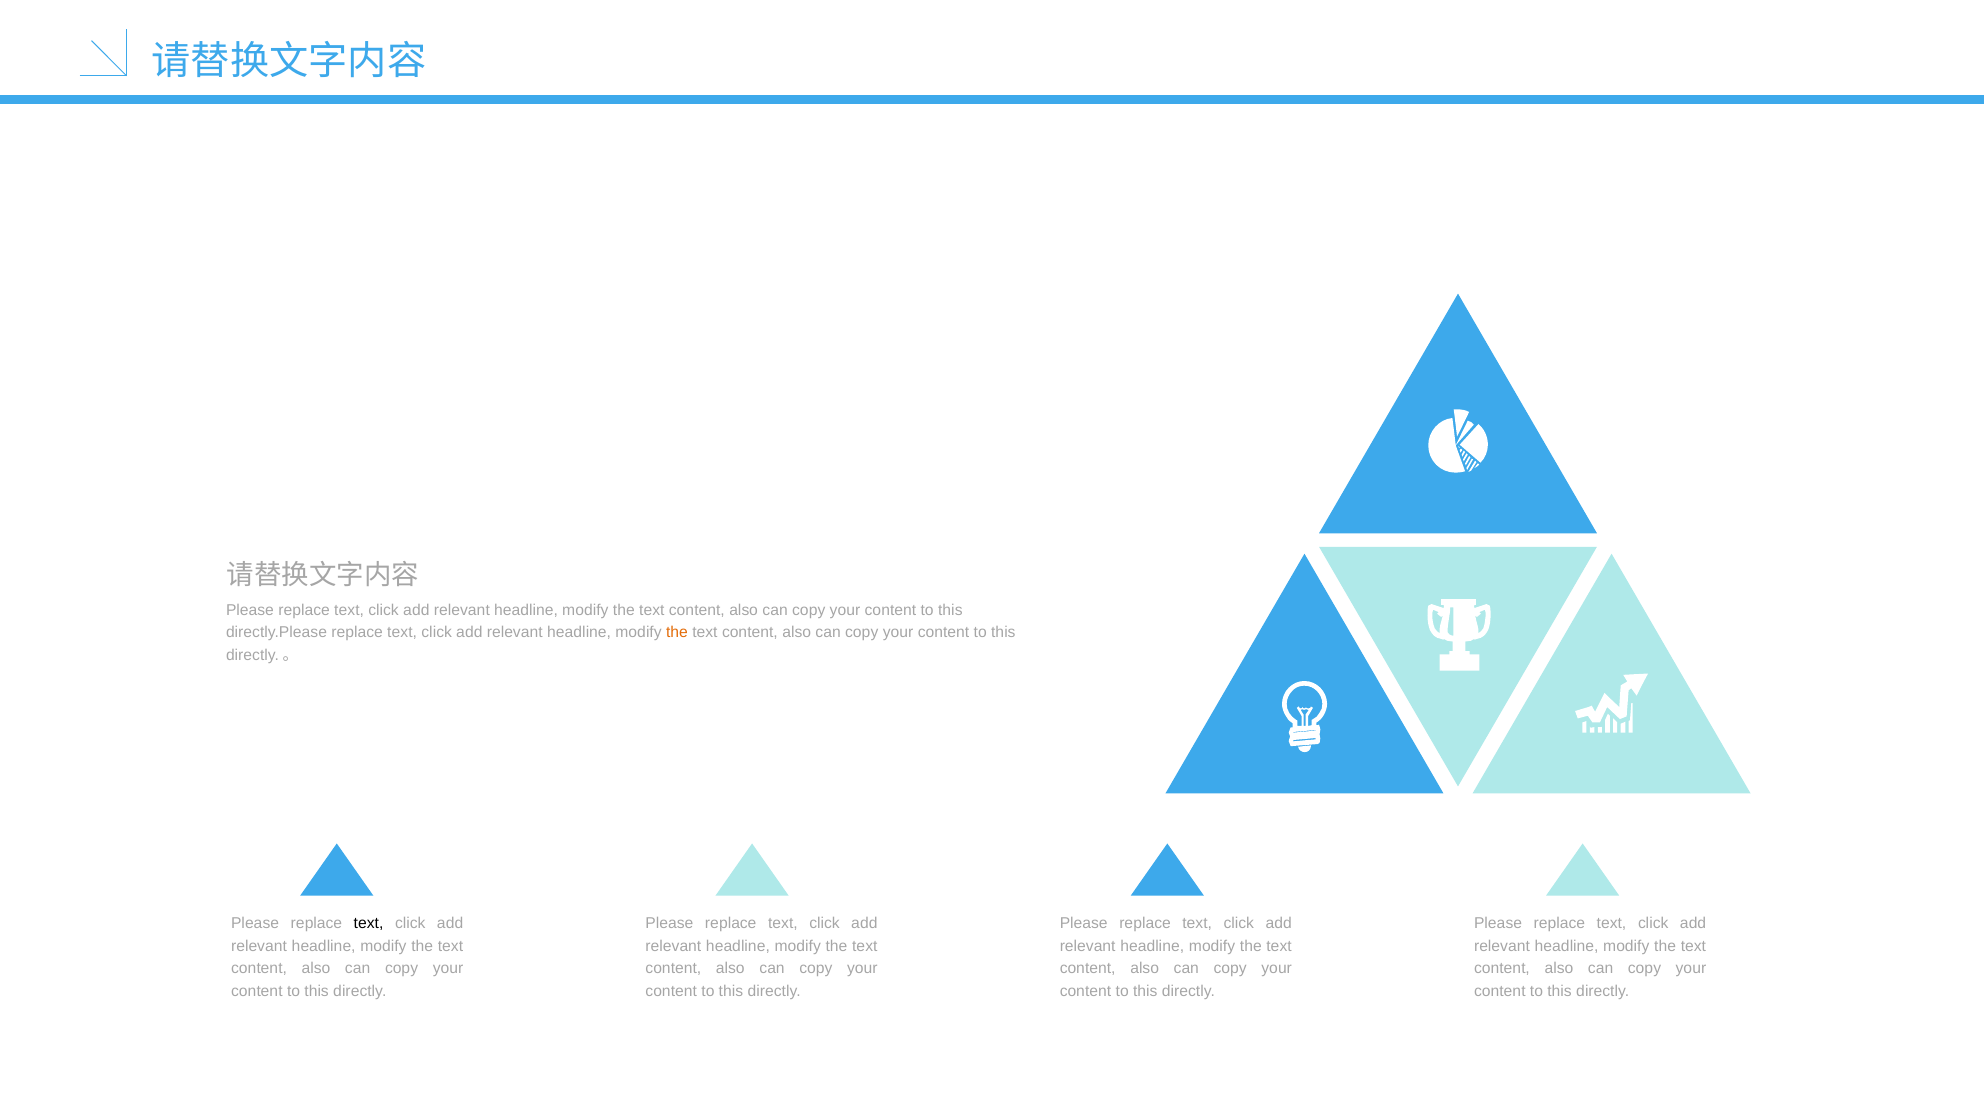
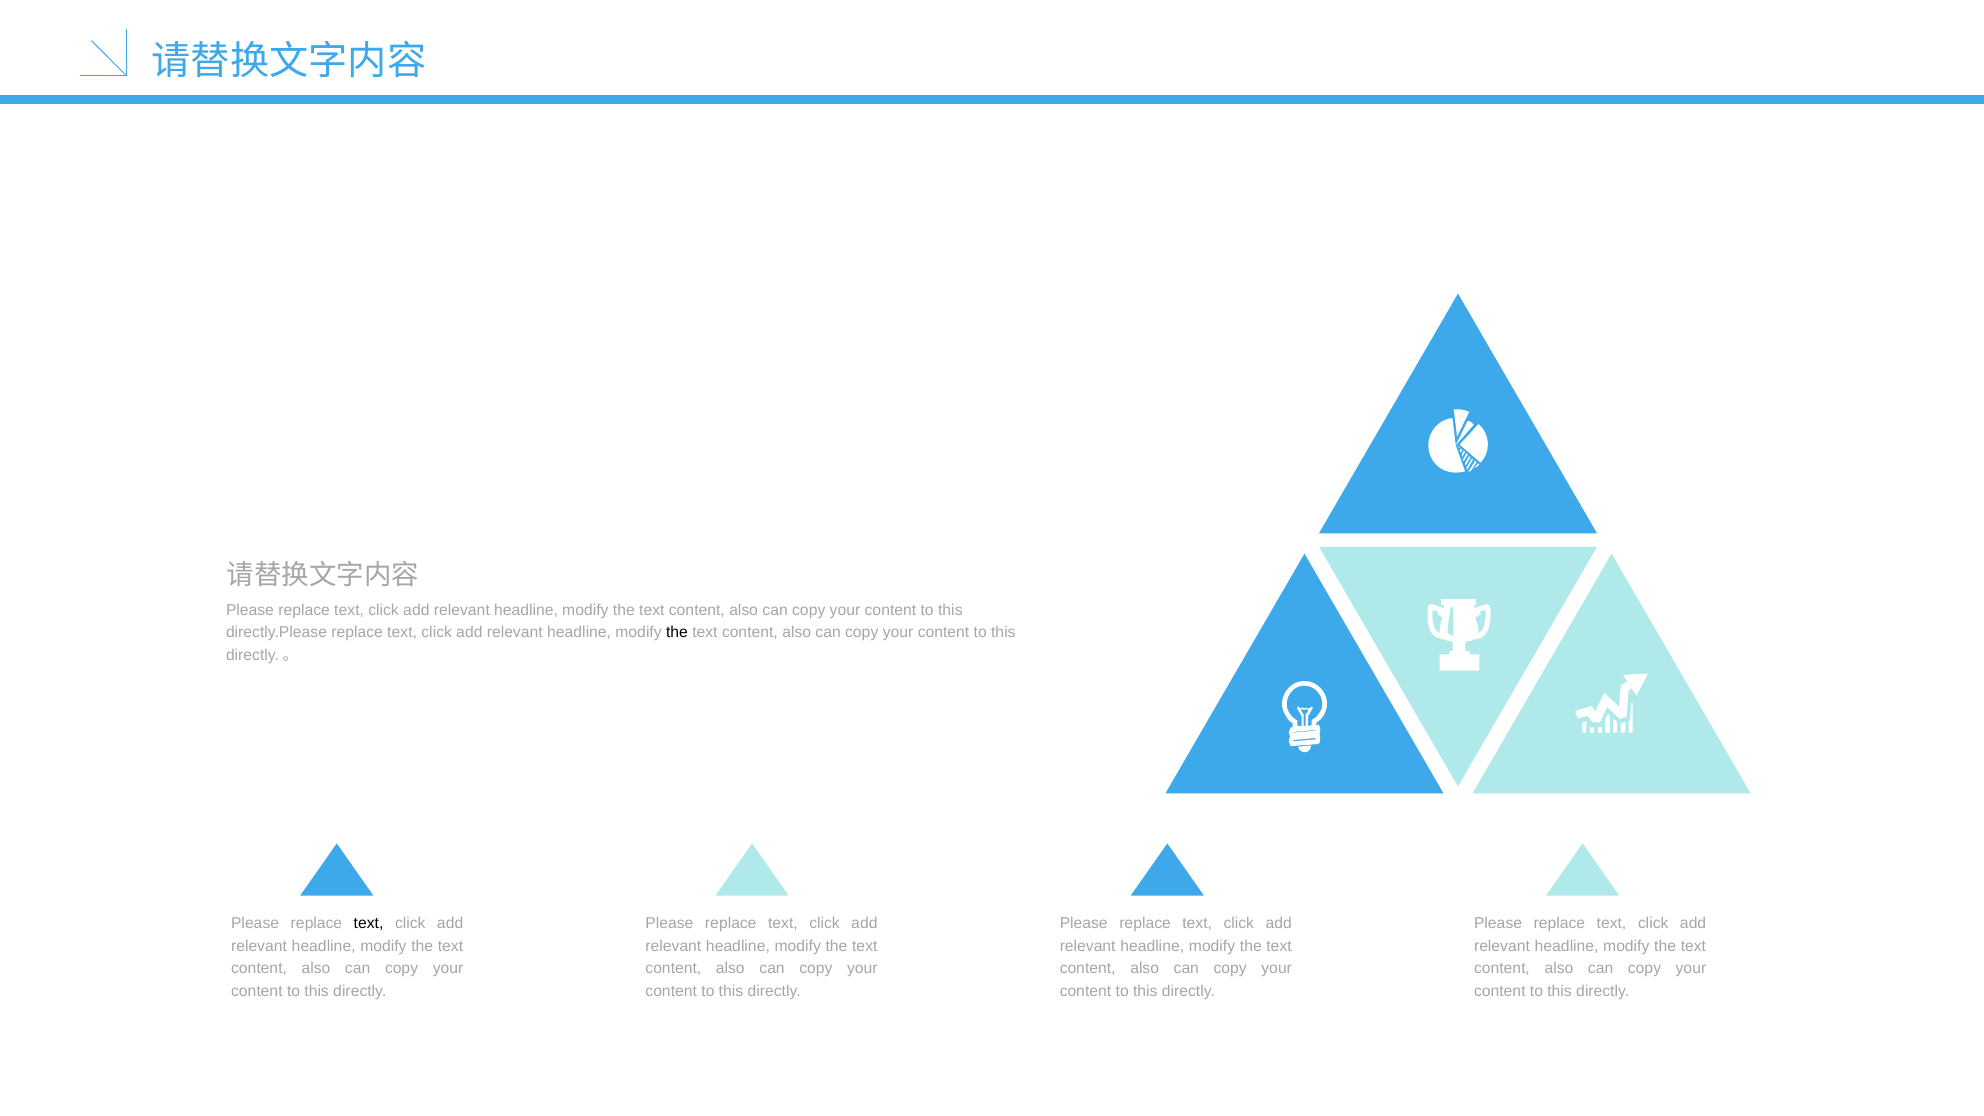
the colour: orange -> black (677, 633)
